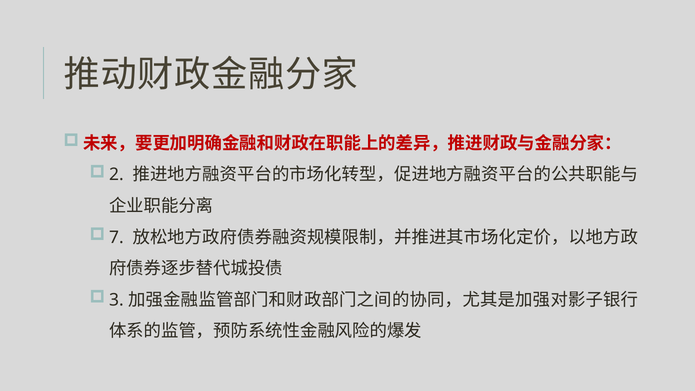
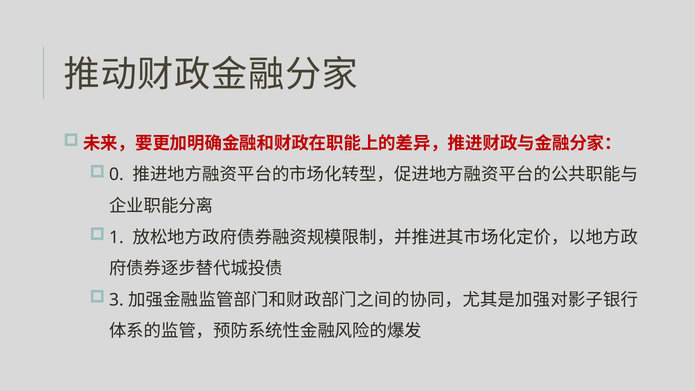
2: 2 -> 0 (116, 175)
7: 7 -> 1 (116, 237)
